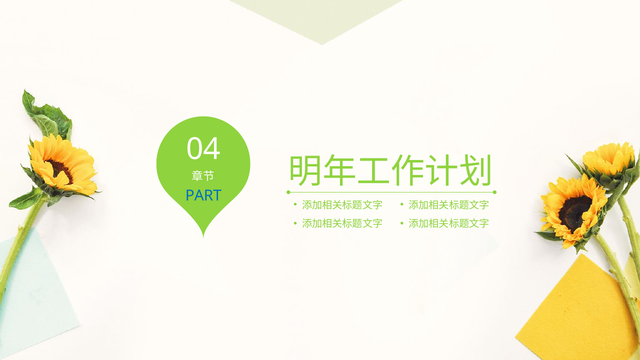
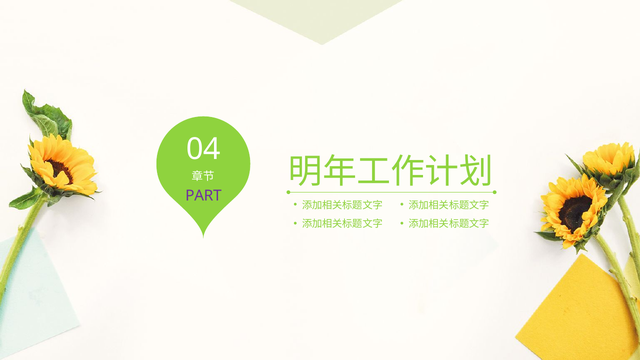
PART colour: blue -> purple (203, 196)
